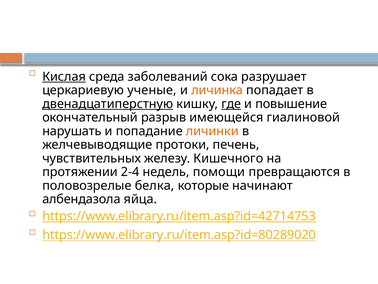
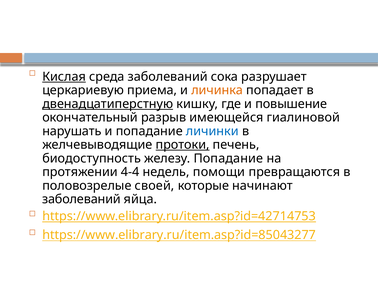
ученые: ученые -> приема (152, 90)
где underline: present -> none (231, 104)
личинки colour: orange -> blue (212, 131)
протоки underline: none -> present (183, 144)
чувствительных: чувствительных -> биодоступность (92, 158)
железу Кишечного: Кишечного -> Попадание (228, 158)
2-4: 2-4 -> 4-4 (130, 172)
белка: белка -> своей (155, 185)
албендазола: албендазола -> заболеваний (81, 199)
https://www.elibrary.ru/item.asp?id=80289020: https://www.elibrary.ru/item.asp?id=80289020 -> https://www.elibrary.ru/item.asp?id=85043277 (179, 235)
